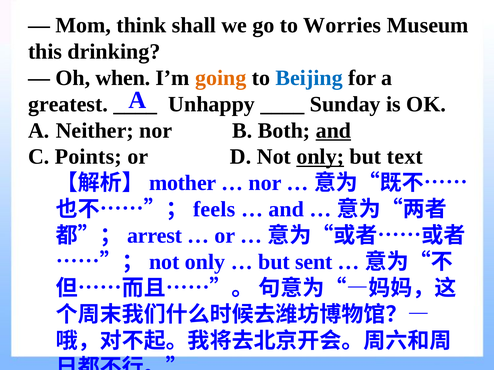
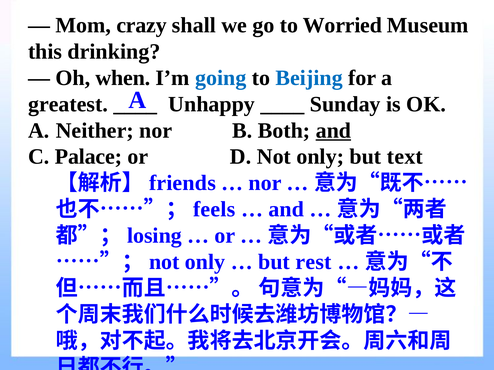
think: think -> crazy (142, 25)
Worries: Worries -> Worried (342, 25)
going colour: orange -> blue (221, 78)
Points: Points -> Palace (88, 157)
only underline: present -> none (320, 157)
mother: mother -> friends (182, 183)
arrest: arrest -> losing (154, 236)
sent: sent -> rest (314, 262)
